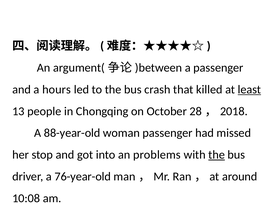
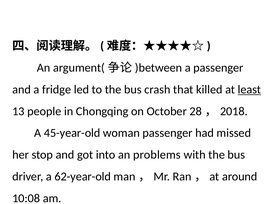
hours: hours -> fridge (57, 90)
88-year-old: 88-year-old -> 45-year-old (72, 133)
the underline: present -> none (217, 155)
76-year-old: 76-year-old -> 62-year-old (83, 177)
